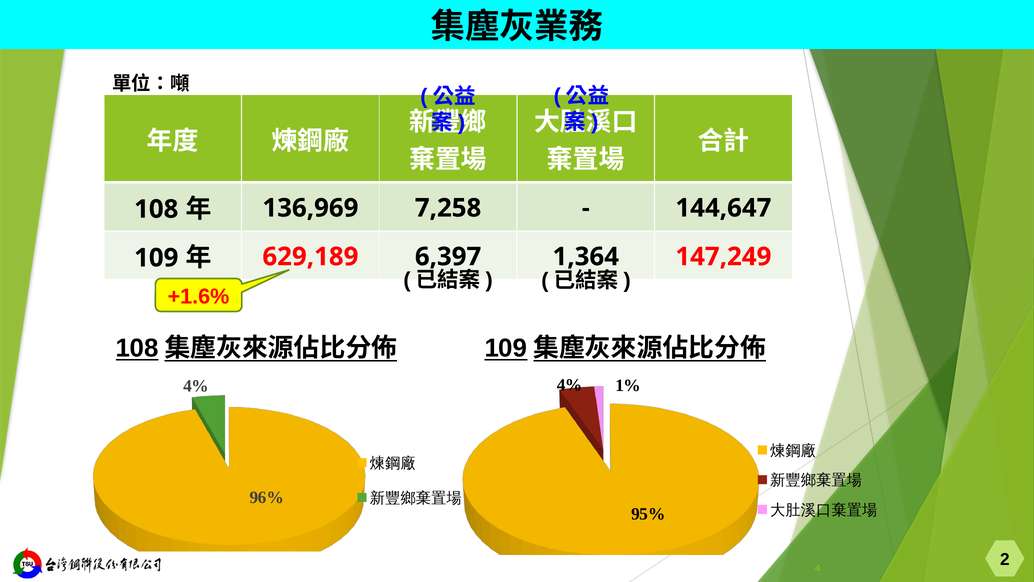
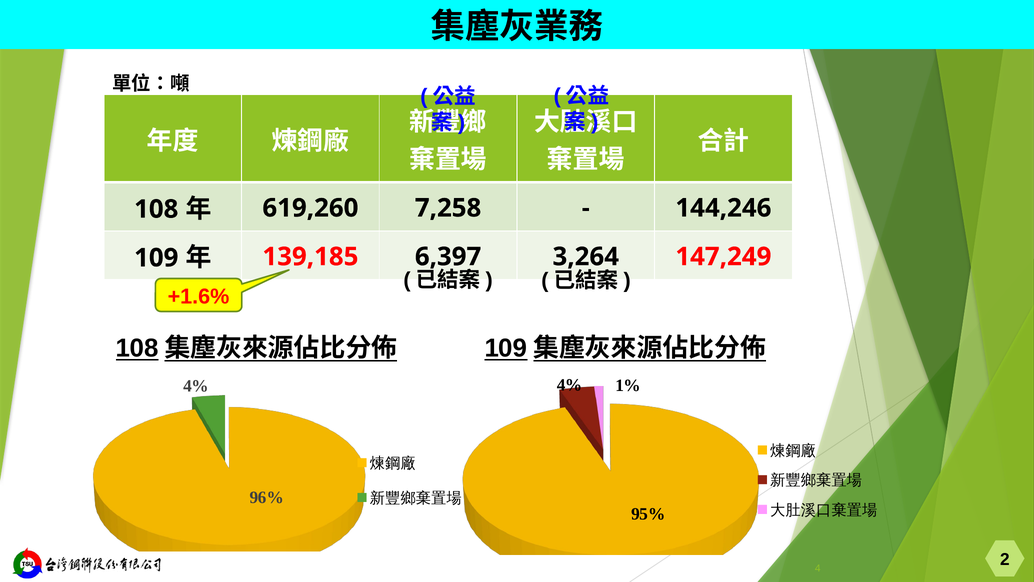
136,969: 136,969 -> 619,260 (310, 208)
144,647: 144,647 -> 144,246 (723, 208)
629,189: 629,189 -> 139,185 (310, 257)
1,364: 1,364 -> 3,264 (586, 257)
